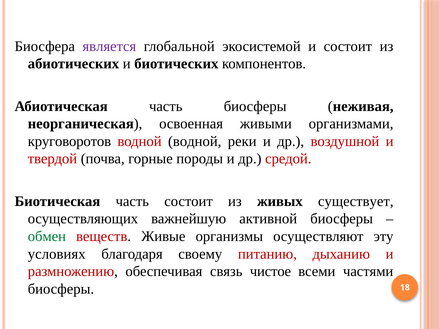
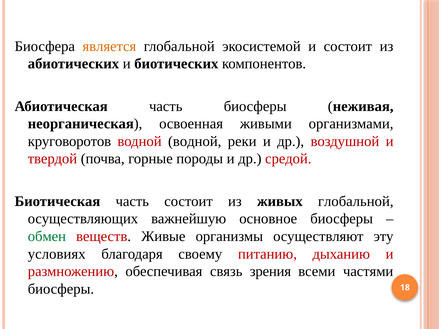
является colour: purple -> orange (109, 46)
живых существует: существует -> глобальной (356, 201)
активной: активной -> основное (268, 219)
чистое: чистое -> зрения (270, 272)
